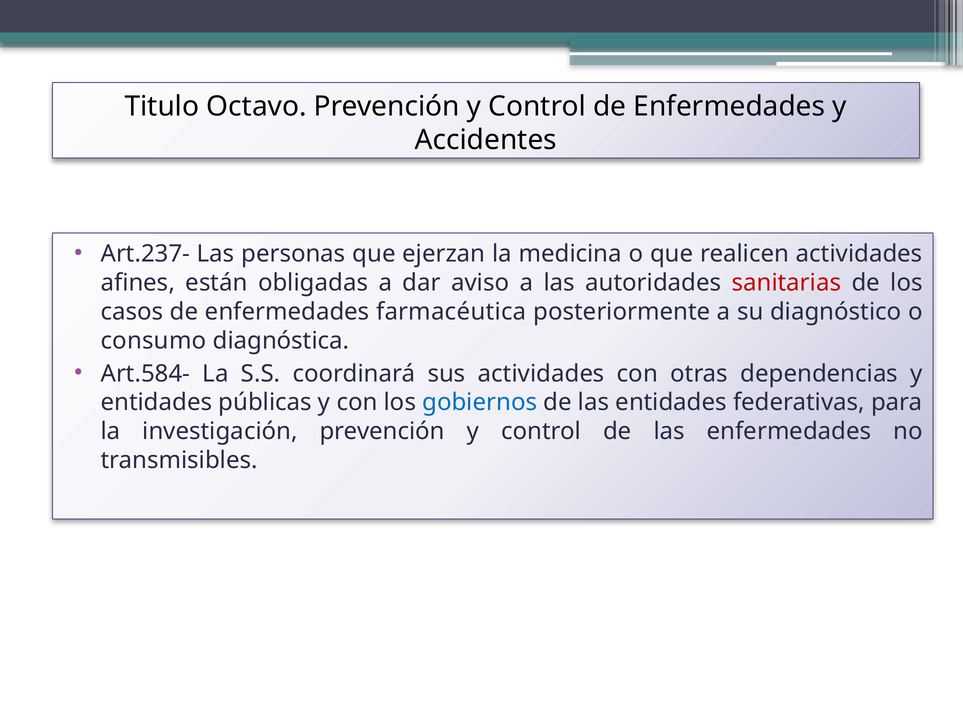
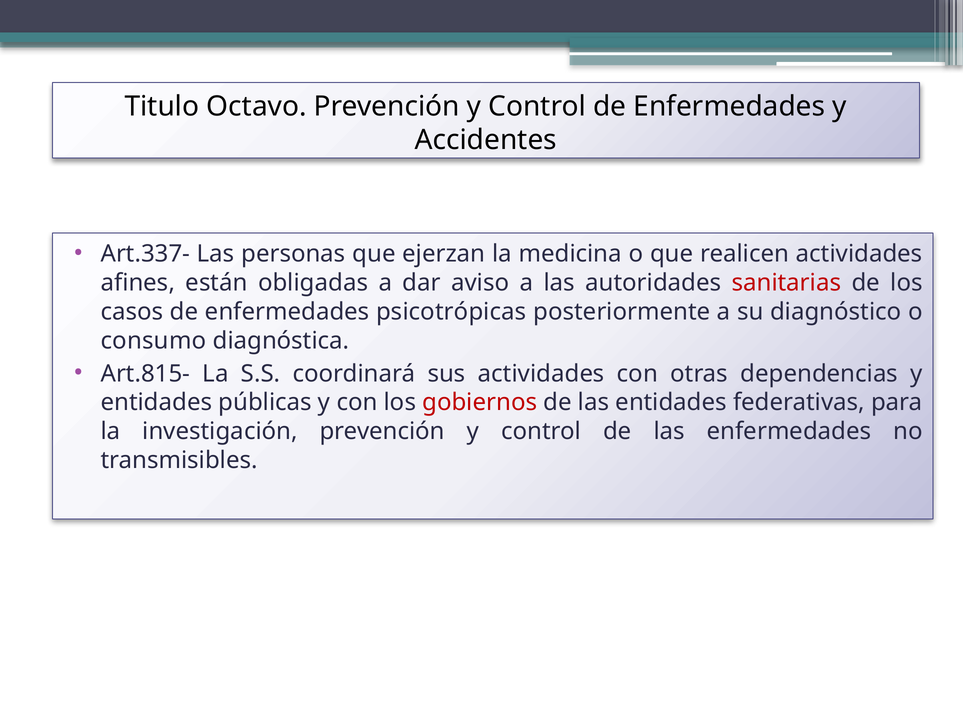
Art.237-: Art.237- -> Art.337- (145, 254)
farmacéutica: farmacéutica -> psicotrópicas (451, 312)
Art.584-: Art.584- -> Art.815- (145, 374)
gobiernos colour: blue -> red (480, 403)
